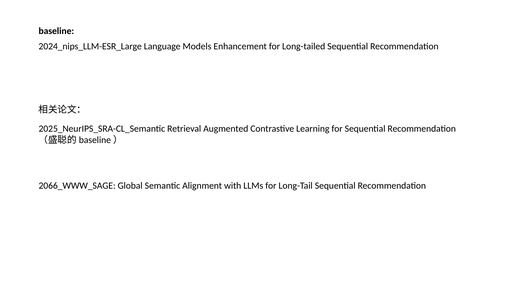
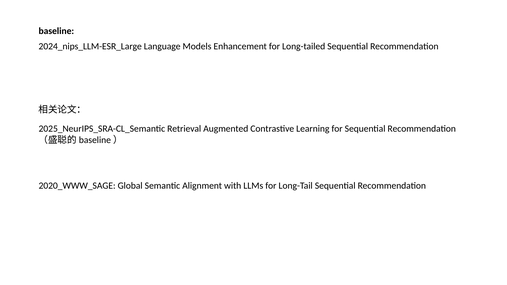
2066_WWW_SAGE: 2066_WWW_SAGE -> 2020_WWW_SAGE (77, 186)
